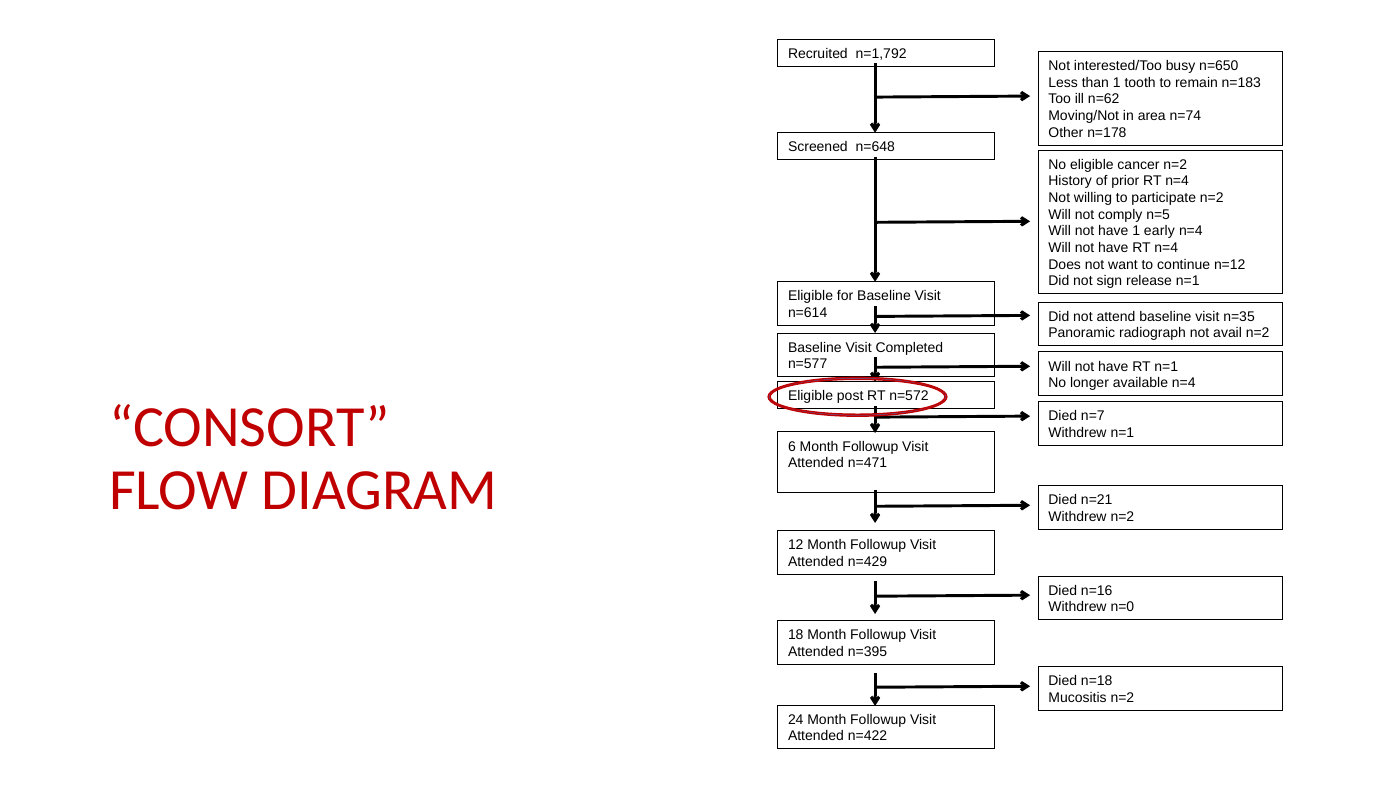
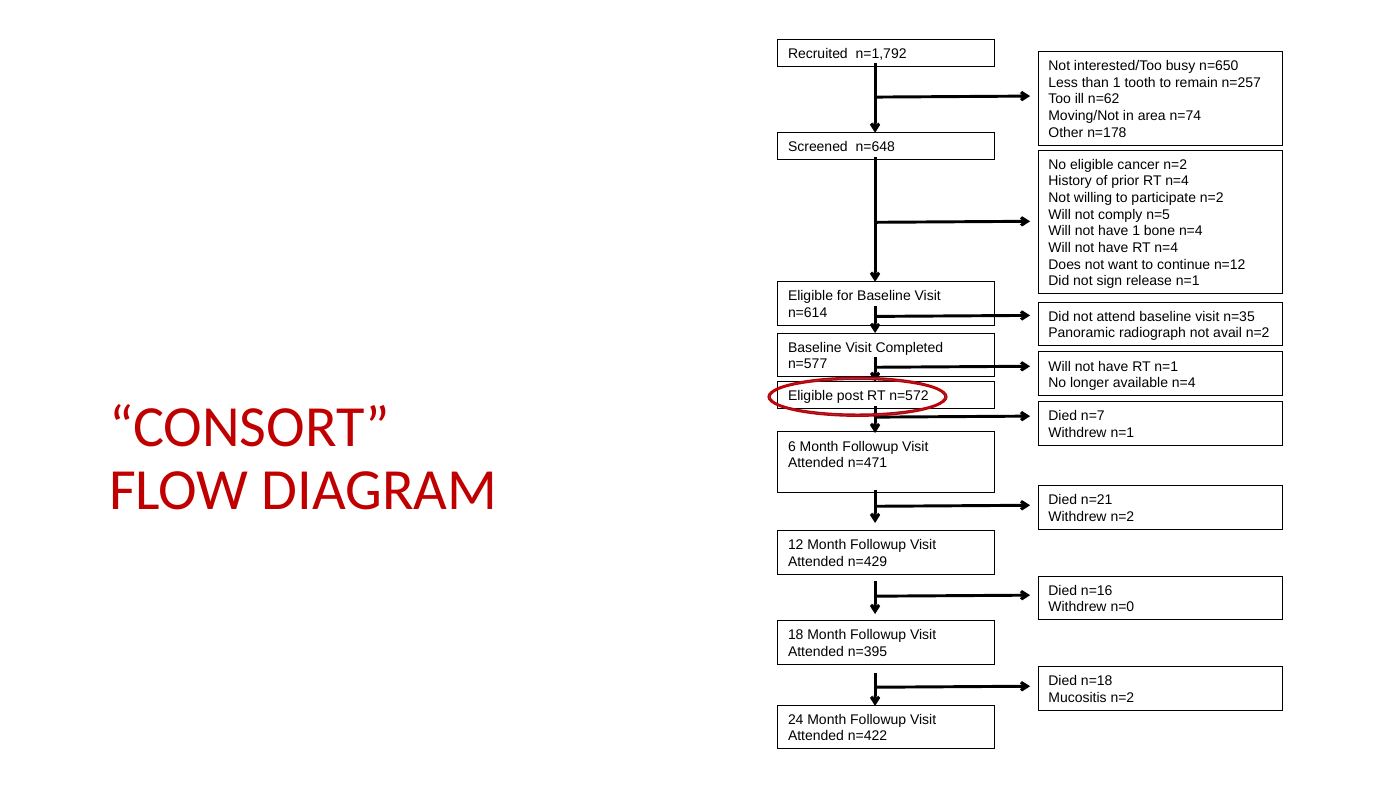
n=183: n=183 -> n=257 (1241, 82)
early: early -> bone (1159, 231)
